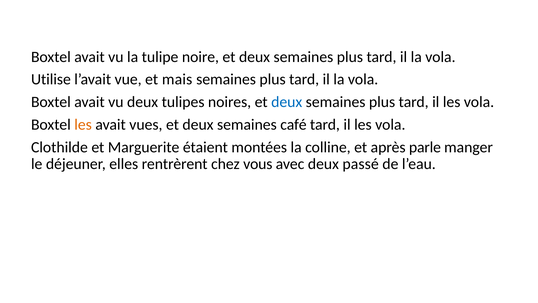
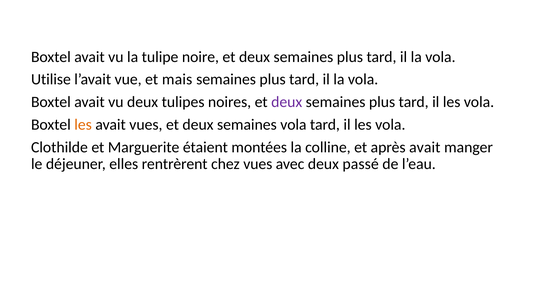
deux colour: blue -> purple (287, 102)
semaines café: café -> vola (293, 124)
après parle: parle -> avait (425, 147)
chez vous: vous -> vues (258, 164)
